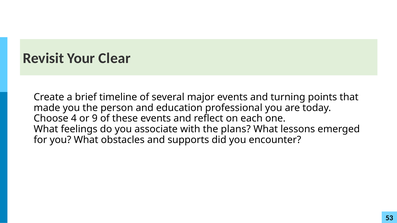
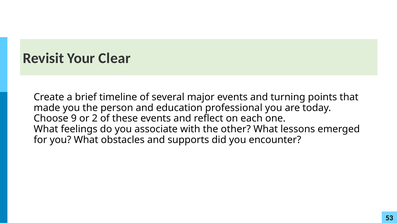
4: 4 -> 9 (74, 119)
9: 9 -> 2 (95, 119)
plans: plans -> other (236, 129)
